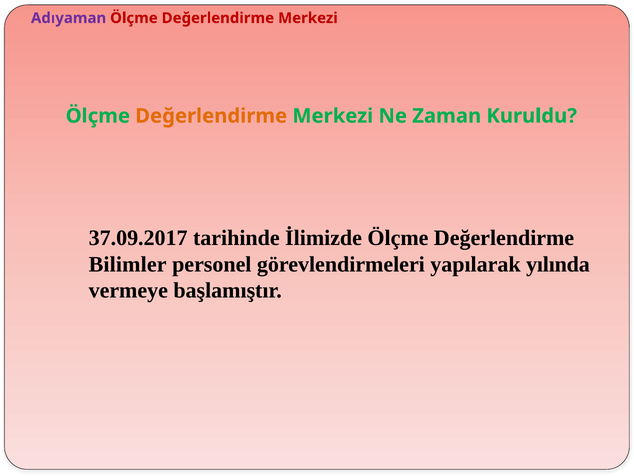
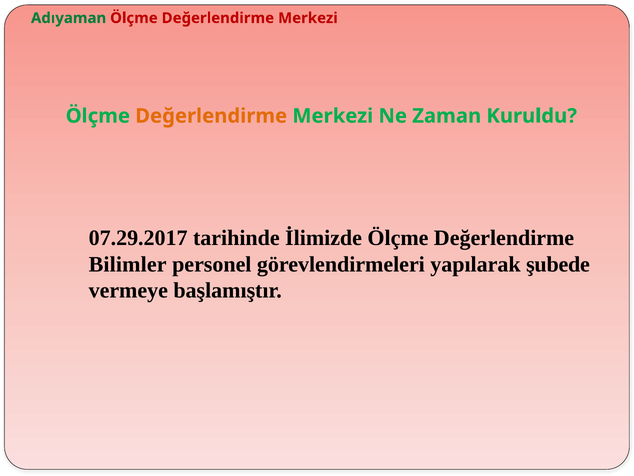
Adıyaman colour: purple -> green (69, 18)
37.09.2017: 37.09.2017 -> 07.29.2017 (138, 238)
yılında: yılında -> şubede (558, 264)
